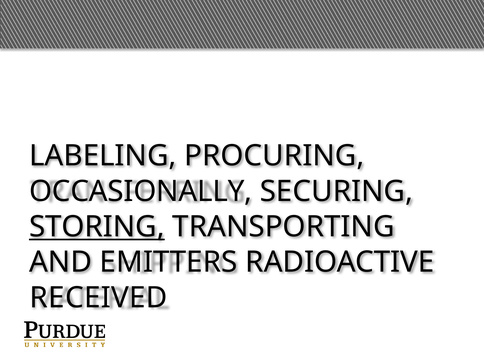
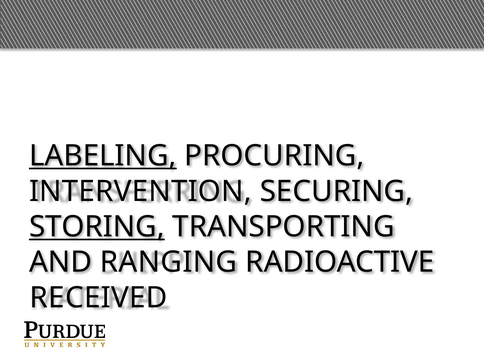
LABELING underline: none -> present (103, 156)
OCCASIONALLY: OCCASIONALLY -> INTERVENTION (140, 191)
EMITTERS: EMITTERS -> RANGING (168, 262)
